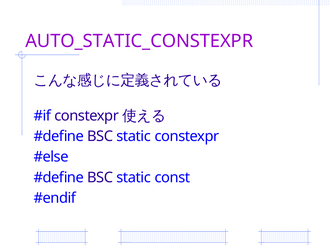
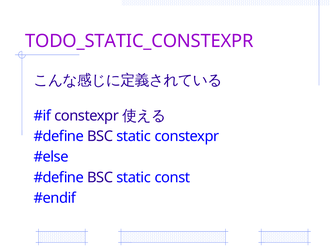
AUTO_STATIC_CONSTEXPR: AUTO_STATIC_CONSTEXPR -> TODO_STATIC_CONSTEXPR (139, 41)
